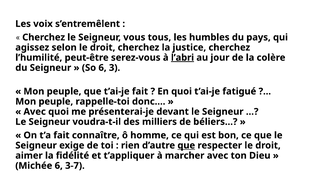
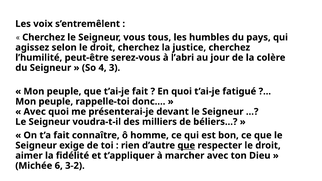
l’abri underline: present -> none (182, 58)
So 6: 6 -> 4 (102, 68)
3-7: 3-7 -> 3-2 (75, 166)
